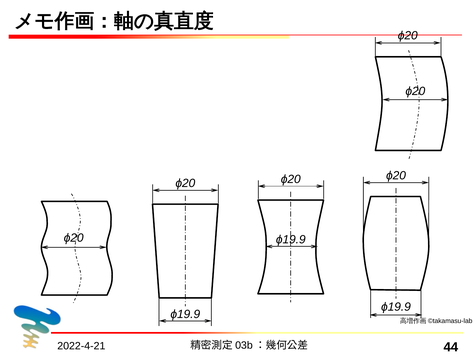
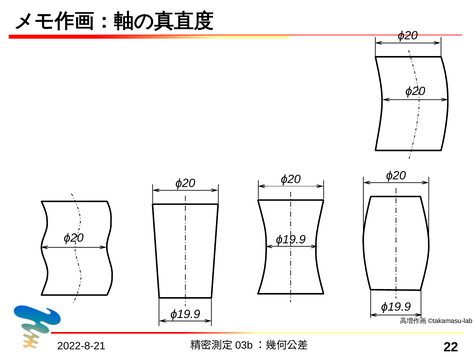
2022-4-21: 2022-4-21 -> 2022-8-21 (81, 346)
44: 44 -> 22 (451, 347)
